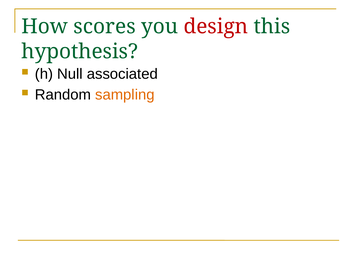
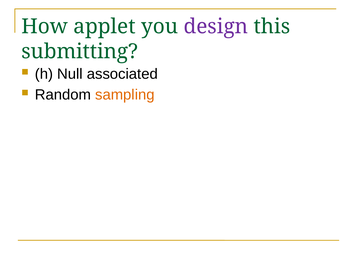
scores: scores -> applet (104, 27)
design colour: red -> purple (216, 27)
hypothesis: hypothesis -> submitting (80, 52)
